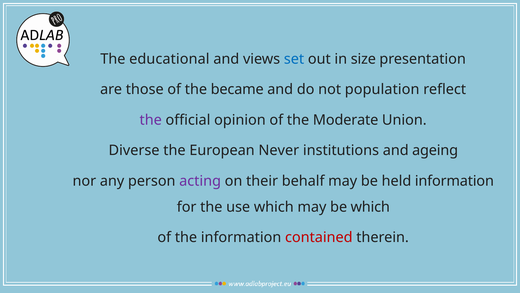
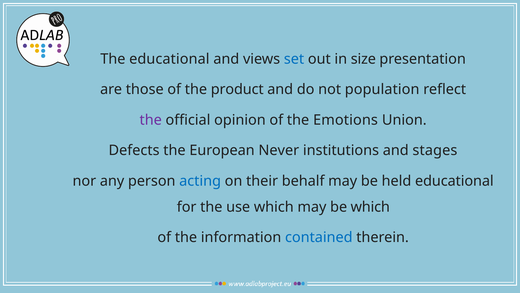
became: became -> product (237, 89)
Moderate: Moderate -> Emotions (346, 120)
Diverse: Diverse -> Defects (134, 150)
ageing: ageing -> stages (435, 150)
acting colour: purple -> blue (200, 181)
held information: information -> educational (454, 181)
contained colour: red -> blue (319, 237)
